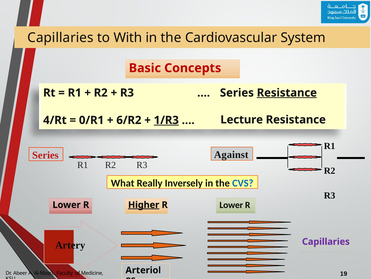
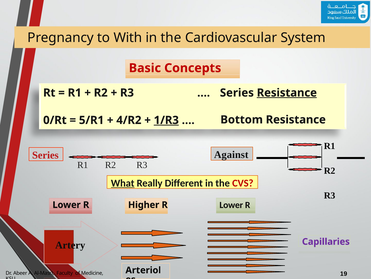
Capillaries: Capillaries -> Pregnancy (61, 37)
4/Rt: 4/Rt -> 0/Rt (55, 120)
0/R1: 0/R1 -> 5/R1 (91, 120)
6/R2: 6/R2 -> 4/R2 (129, 120)
Lecture: Lecture -> Bottom (242, 119)
What underline: none -> present (123, 183)
Inversely: Inversely -> Different (184, 183)
CVS colour: blue -> red (243, 183)
Higher underline: present -> none (144, 204)
